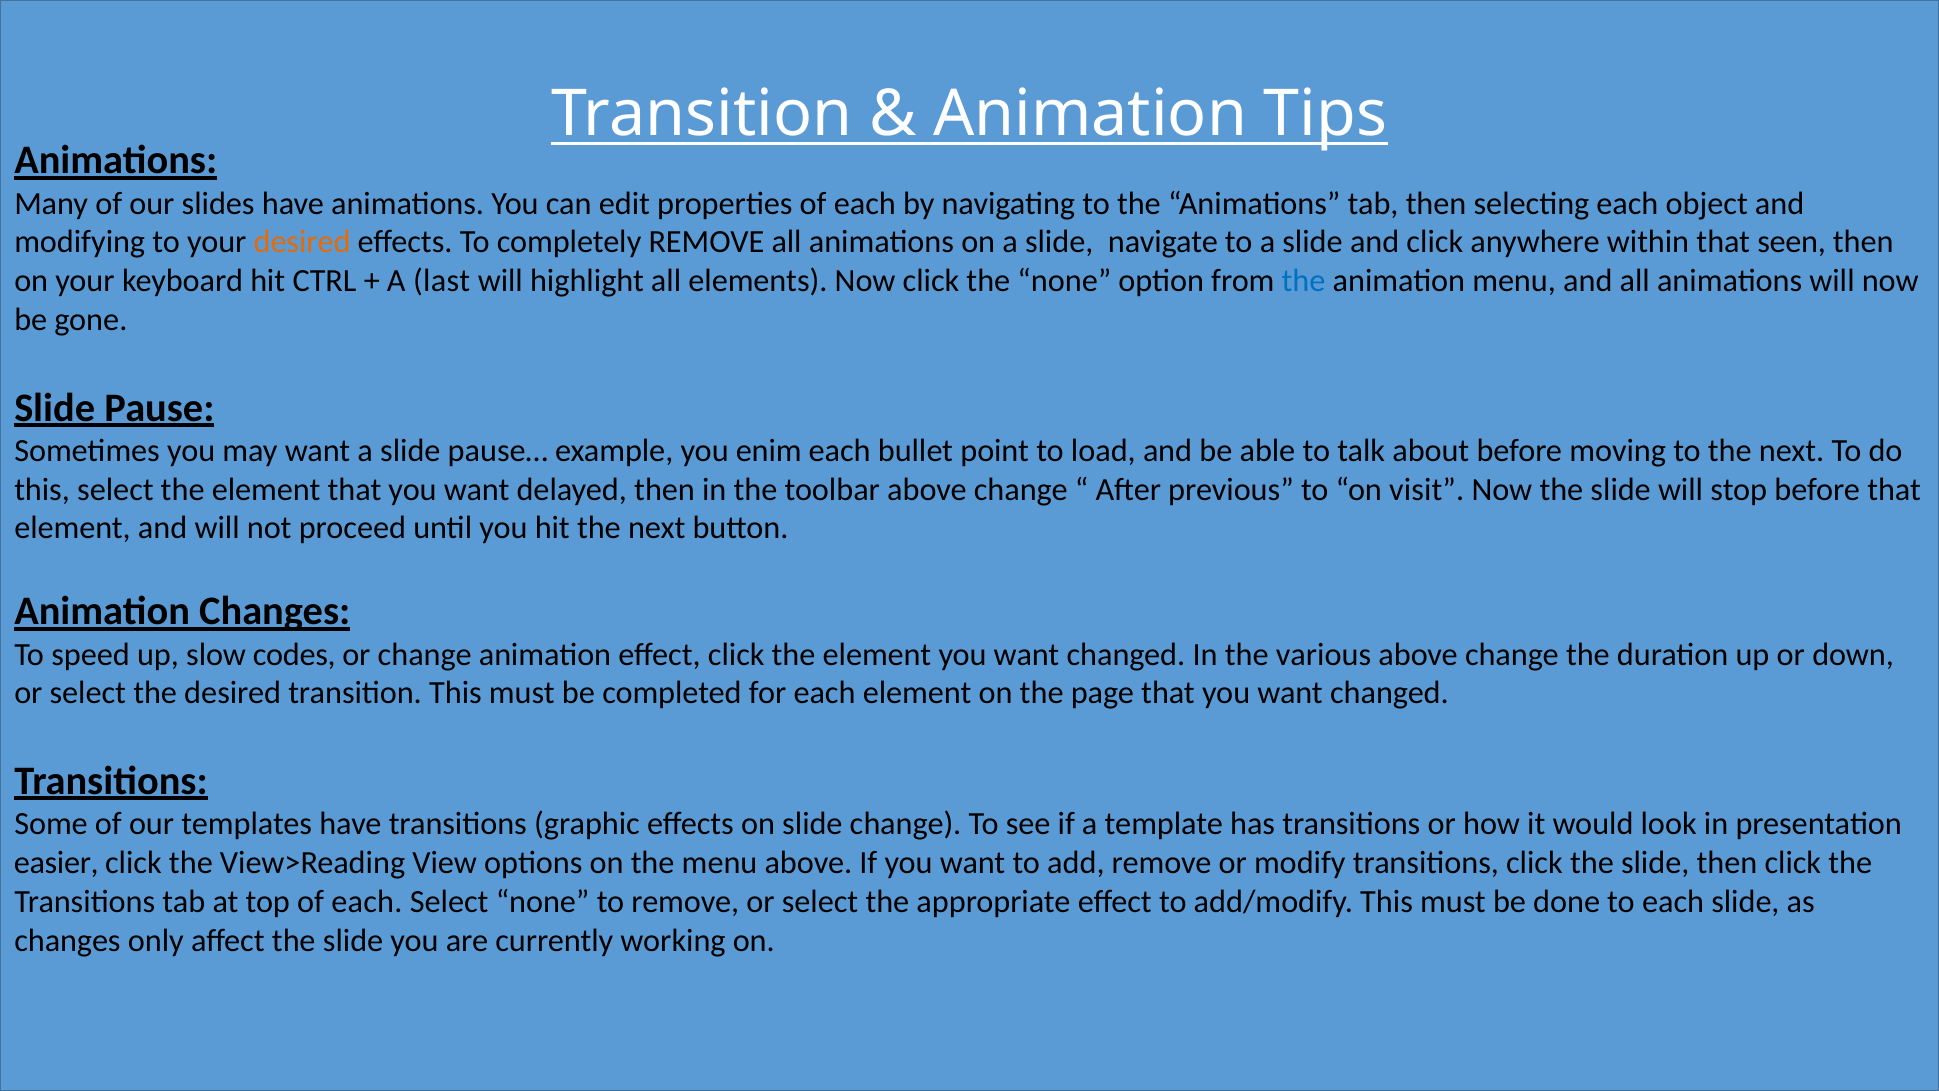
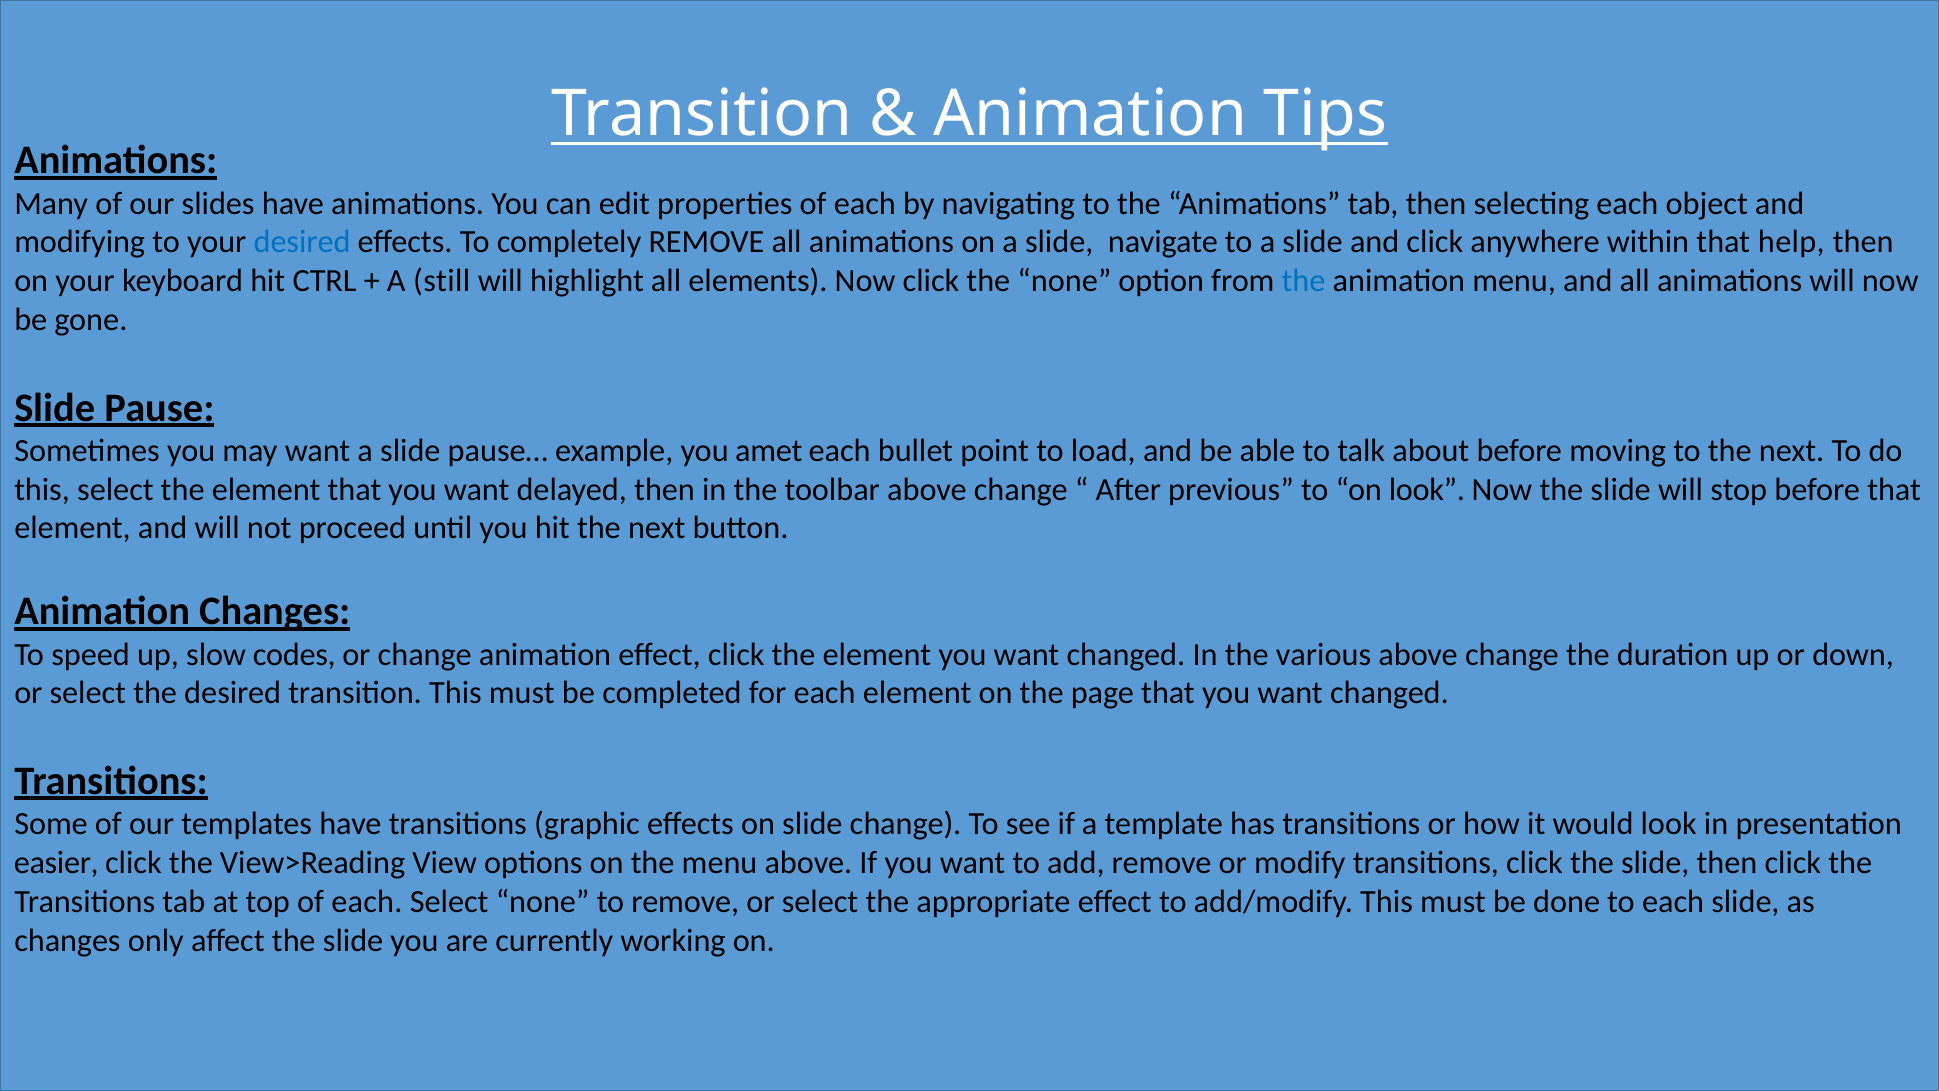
desired colour: orange -> blue (302, 242)
seen: seen -> help (1791, 242)
last: last -> still (442, 281)
enim: enim -> amet (769, 451)
on visit: visit -> look (1427, 489)
